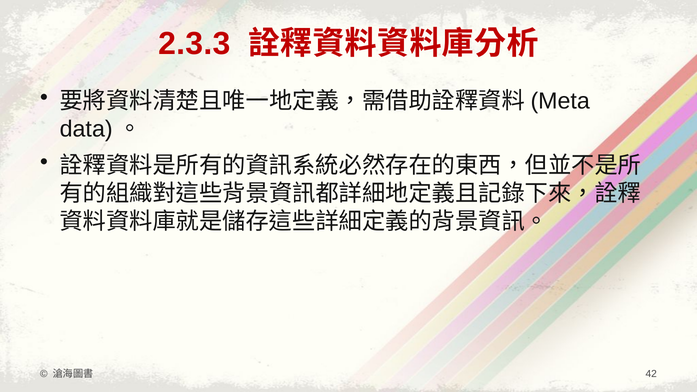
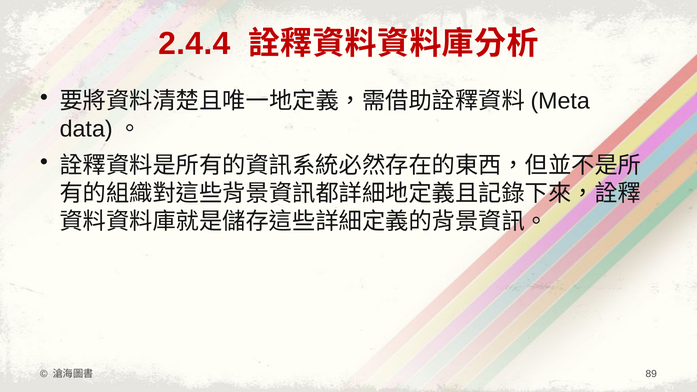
2.3.3: 2.3.3 -> 2.4.4 (194, 44)
42: 42 -> 89 (651, 374)
